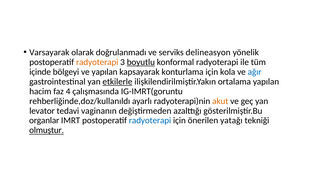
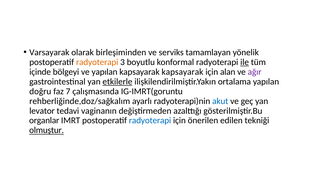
doğrulanmadı: doğrulanmadı -> birleşiminden (121, 52)
delineasyon: delineasyon -> tamamlayan (208, 52)
boyutlu underline: present -> none (141, 62)
ile underline: none -> present (245, 62)
kapsayarak konturlama: konturlama -> kapsayarak (182, 72)
kola: kola -> alan (228, 72)
ağır colour: blue -> purple (255, 72)
hacim: hacim -> doğru (40, 91)
4: 4 -> 7 (68, 91)
rehberliğinde,doz/kullanıldı: rehberliğinde,doz/kullanıldı -> rehberliğinde,doz/sağkalım (80, 101)
akut colour: orange -> blue (220, 101)
yatağı: yatağı -> edilen (231, 120)
